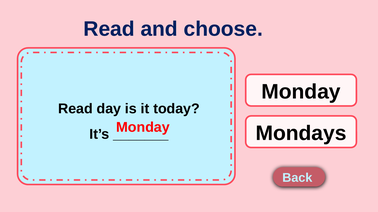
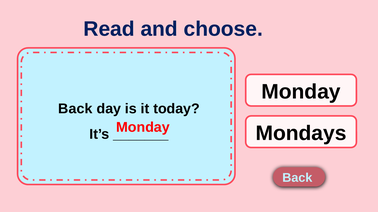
Read: Read -> Back (75, 109)
